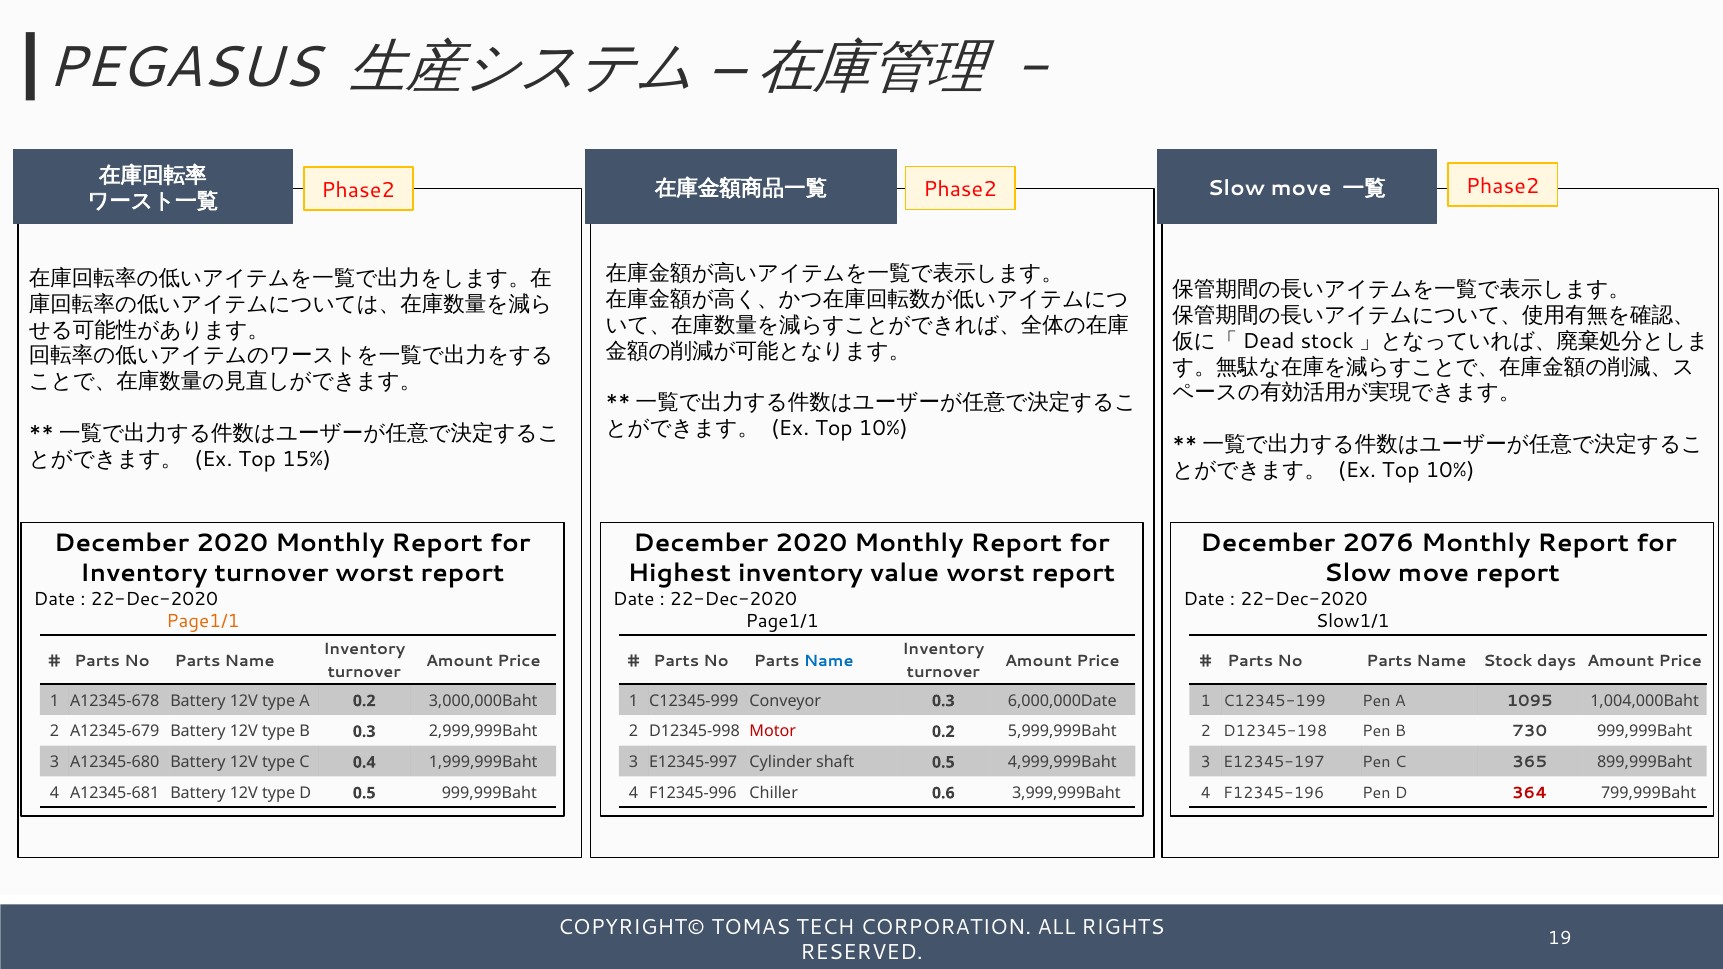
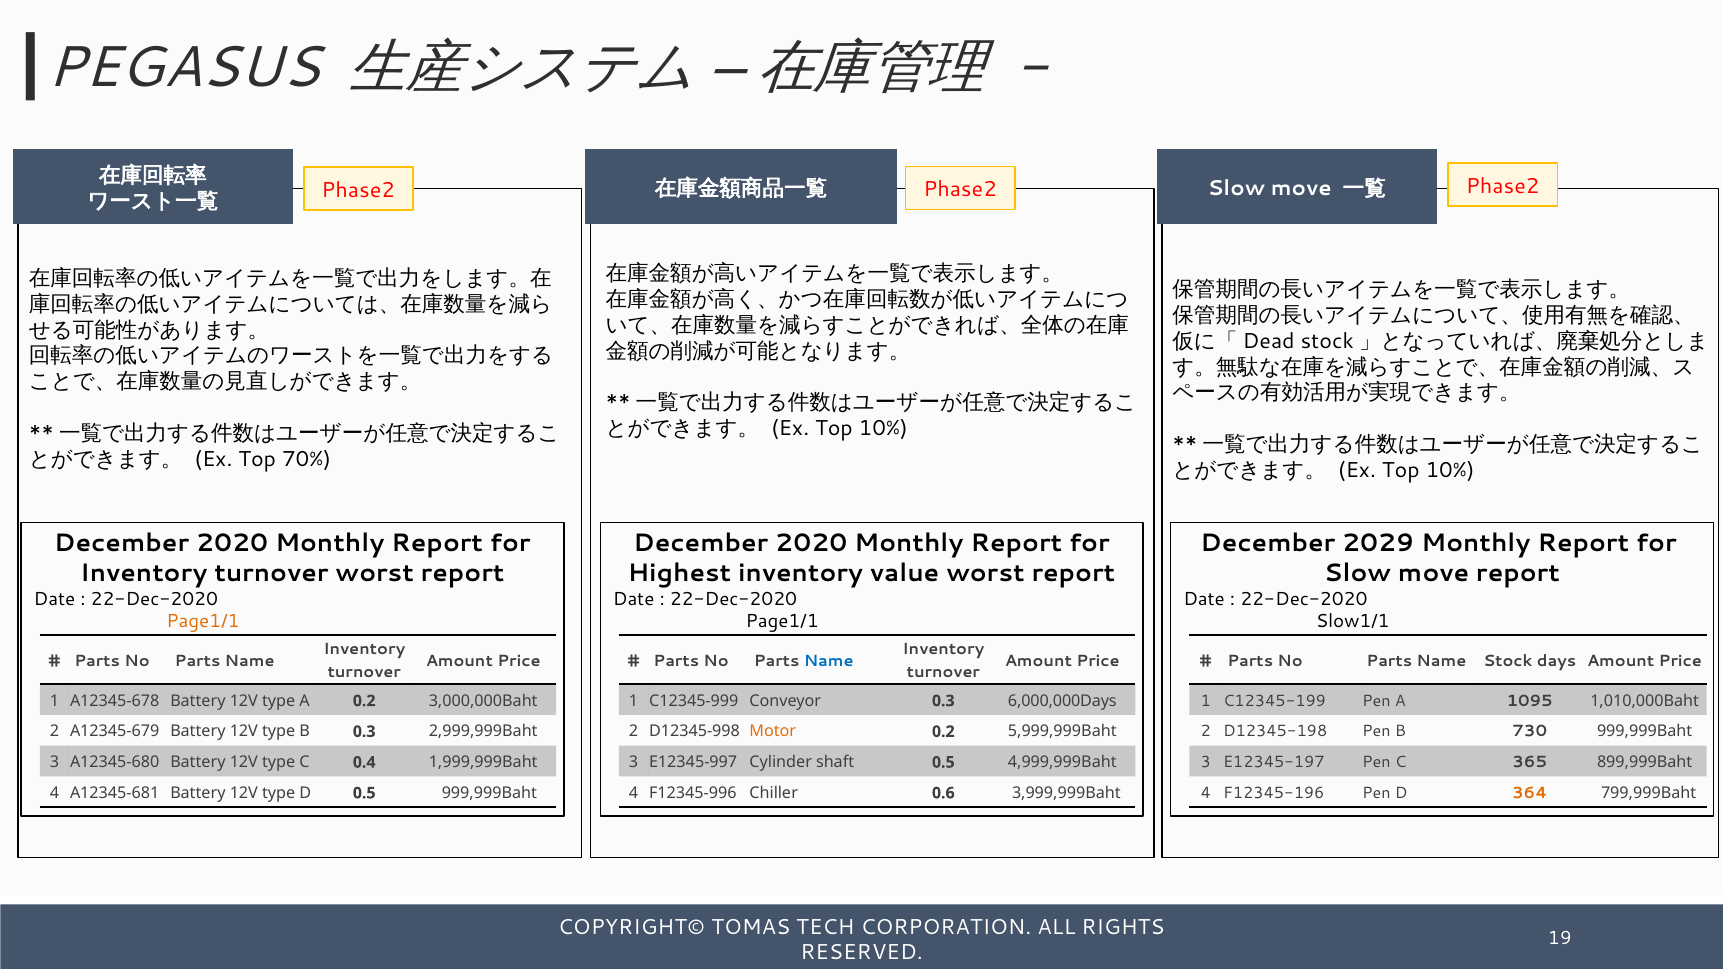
15%: 15% -> 70% (307, 459)
2076: 2076 -> 2029 (1378, 543)
1,004,000Baht: 1,004,000Baht -> 1,010,000Baht (1645, 701)
6,000,000Date: 6,000,000Date -> 6,000,000Days (1062, 701)
Motor colour: red -> orange (773, 732)
364 colour: red -> orange (1530, 793)
